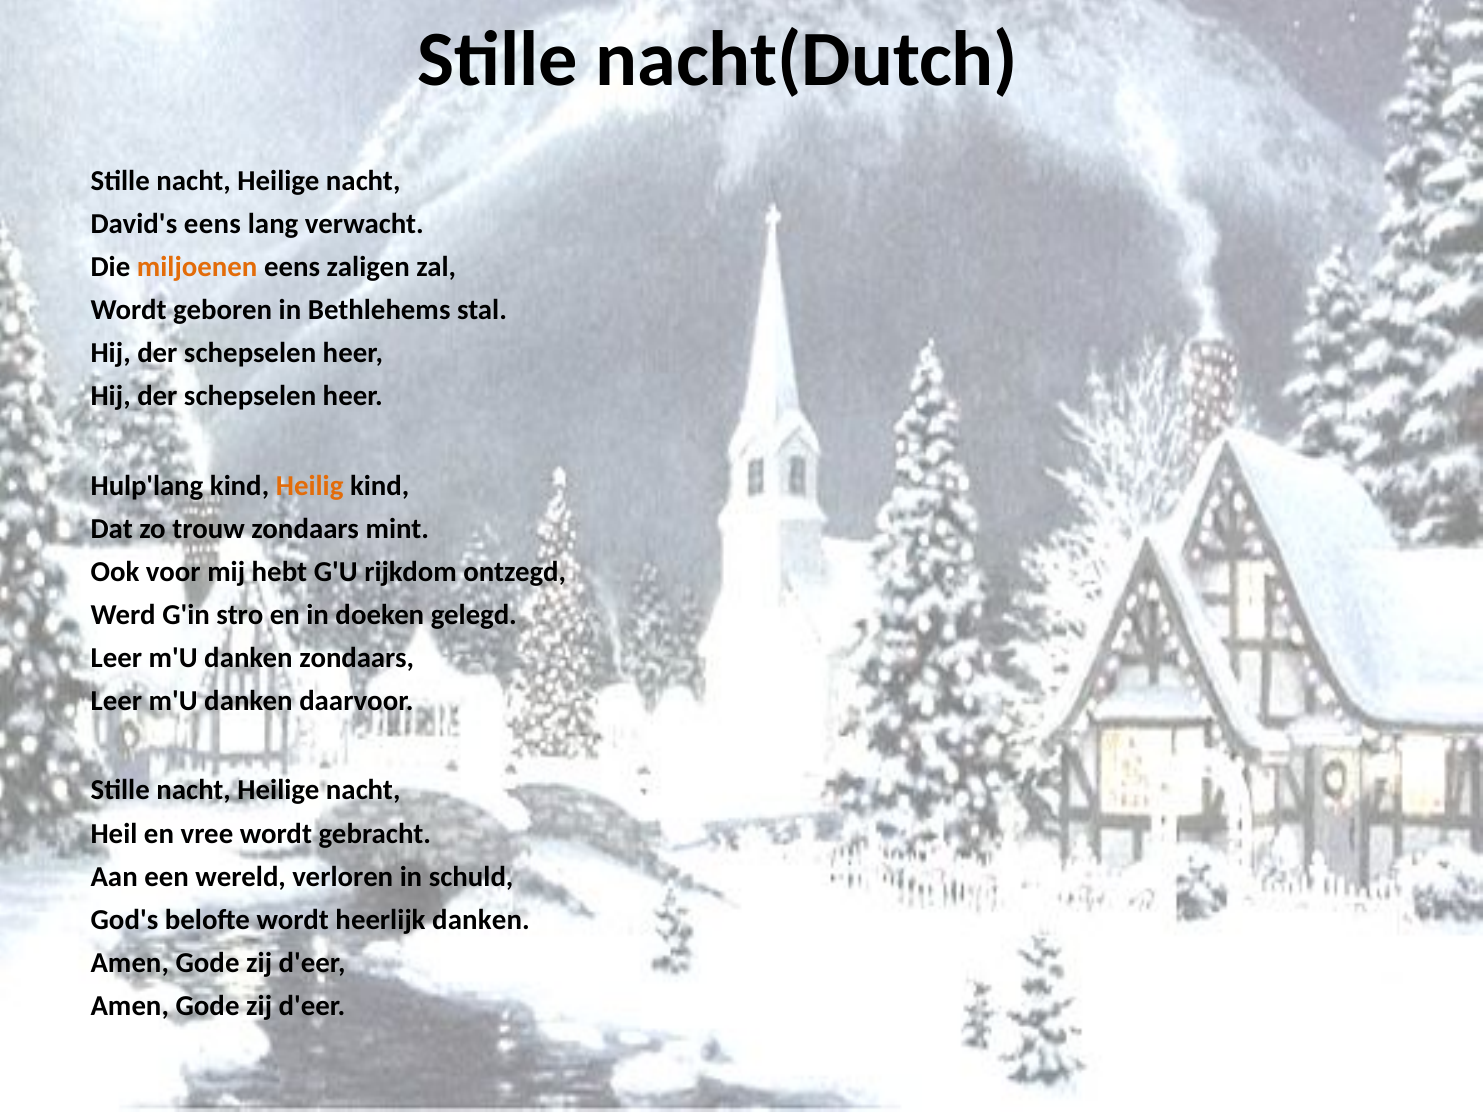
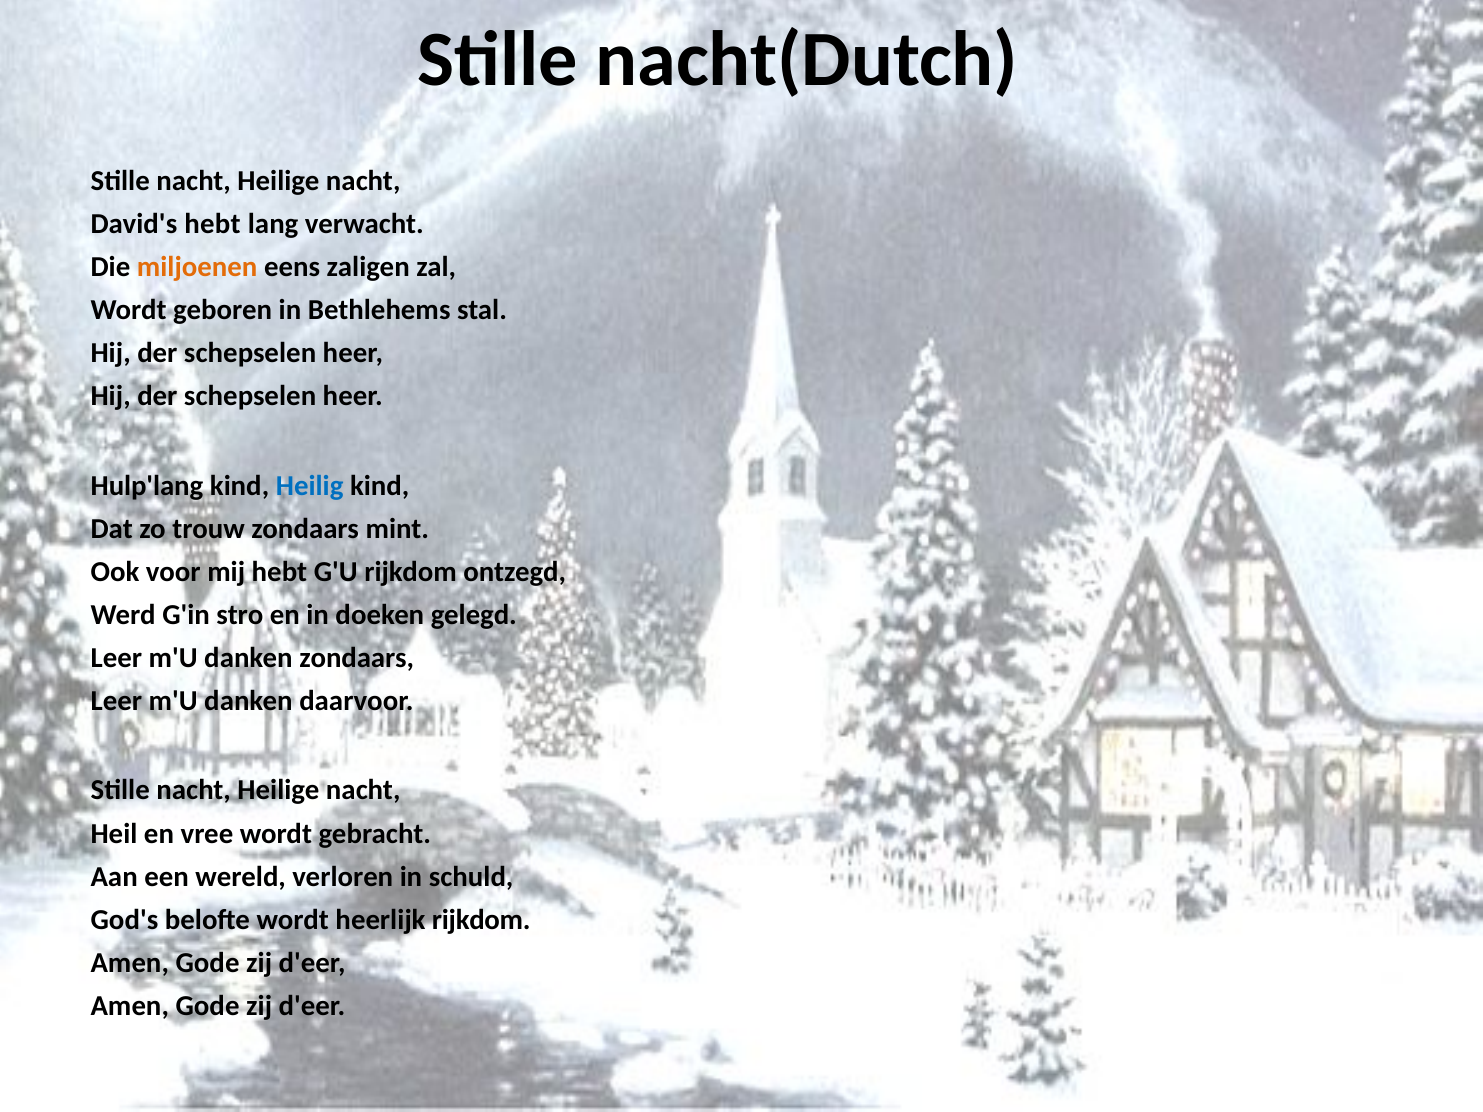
David's eens: eens -> hebt (212, 224)
Heilig colour: orange -> blue (310, 486)
heerlijk danken: danken -> rijkdom (481, 920)
